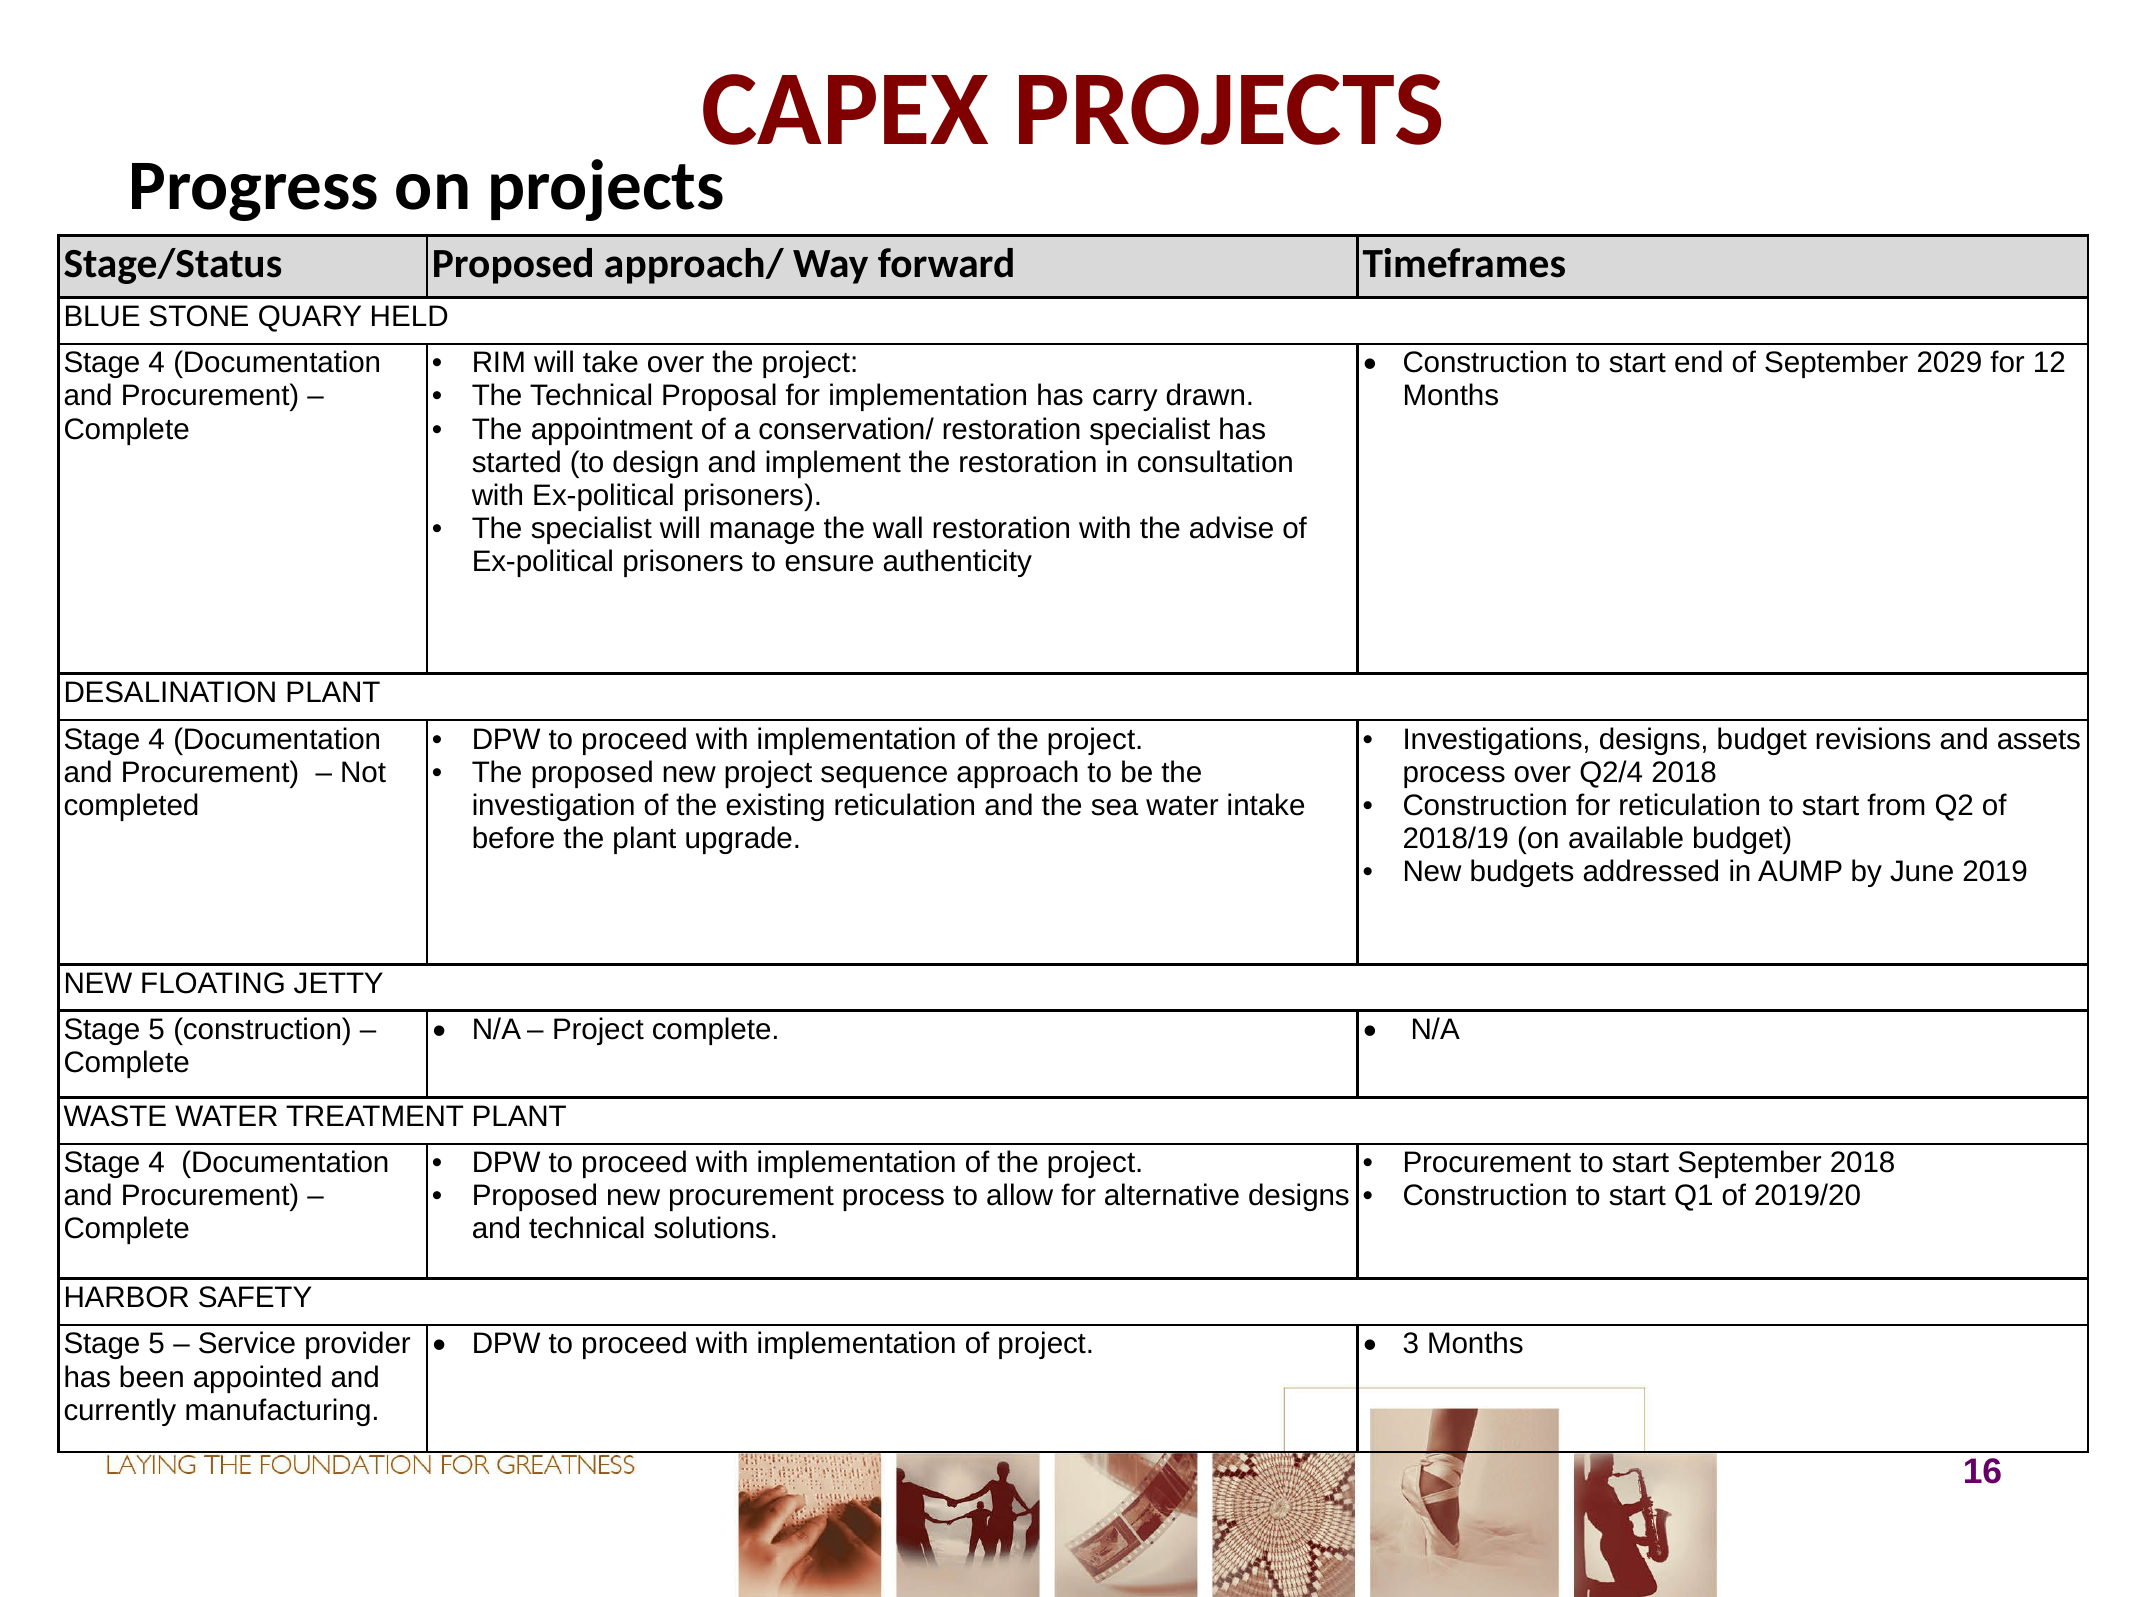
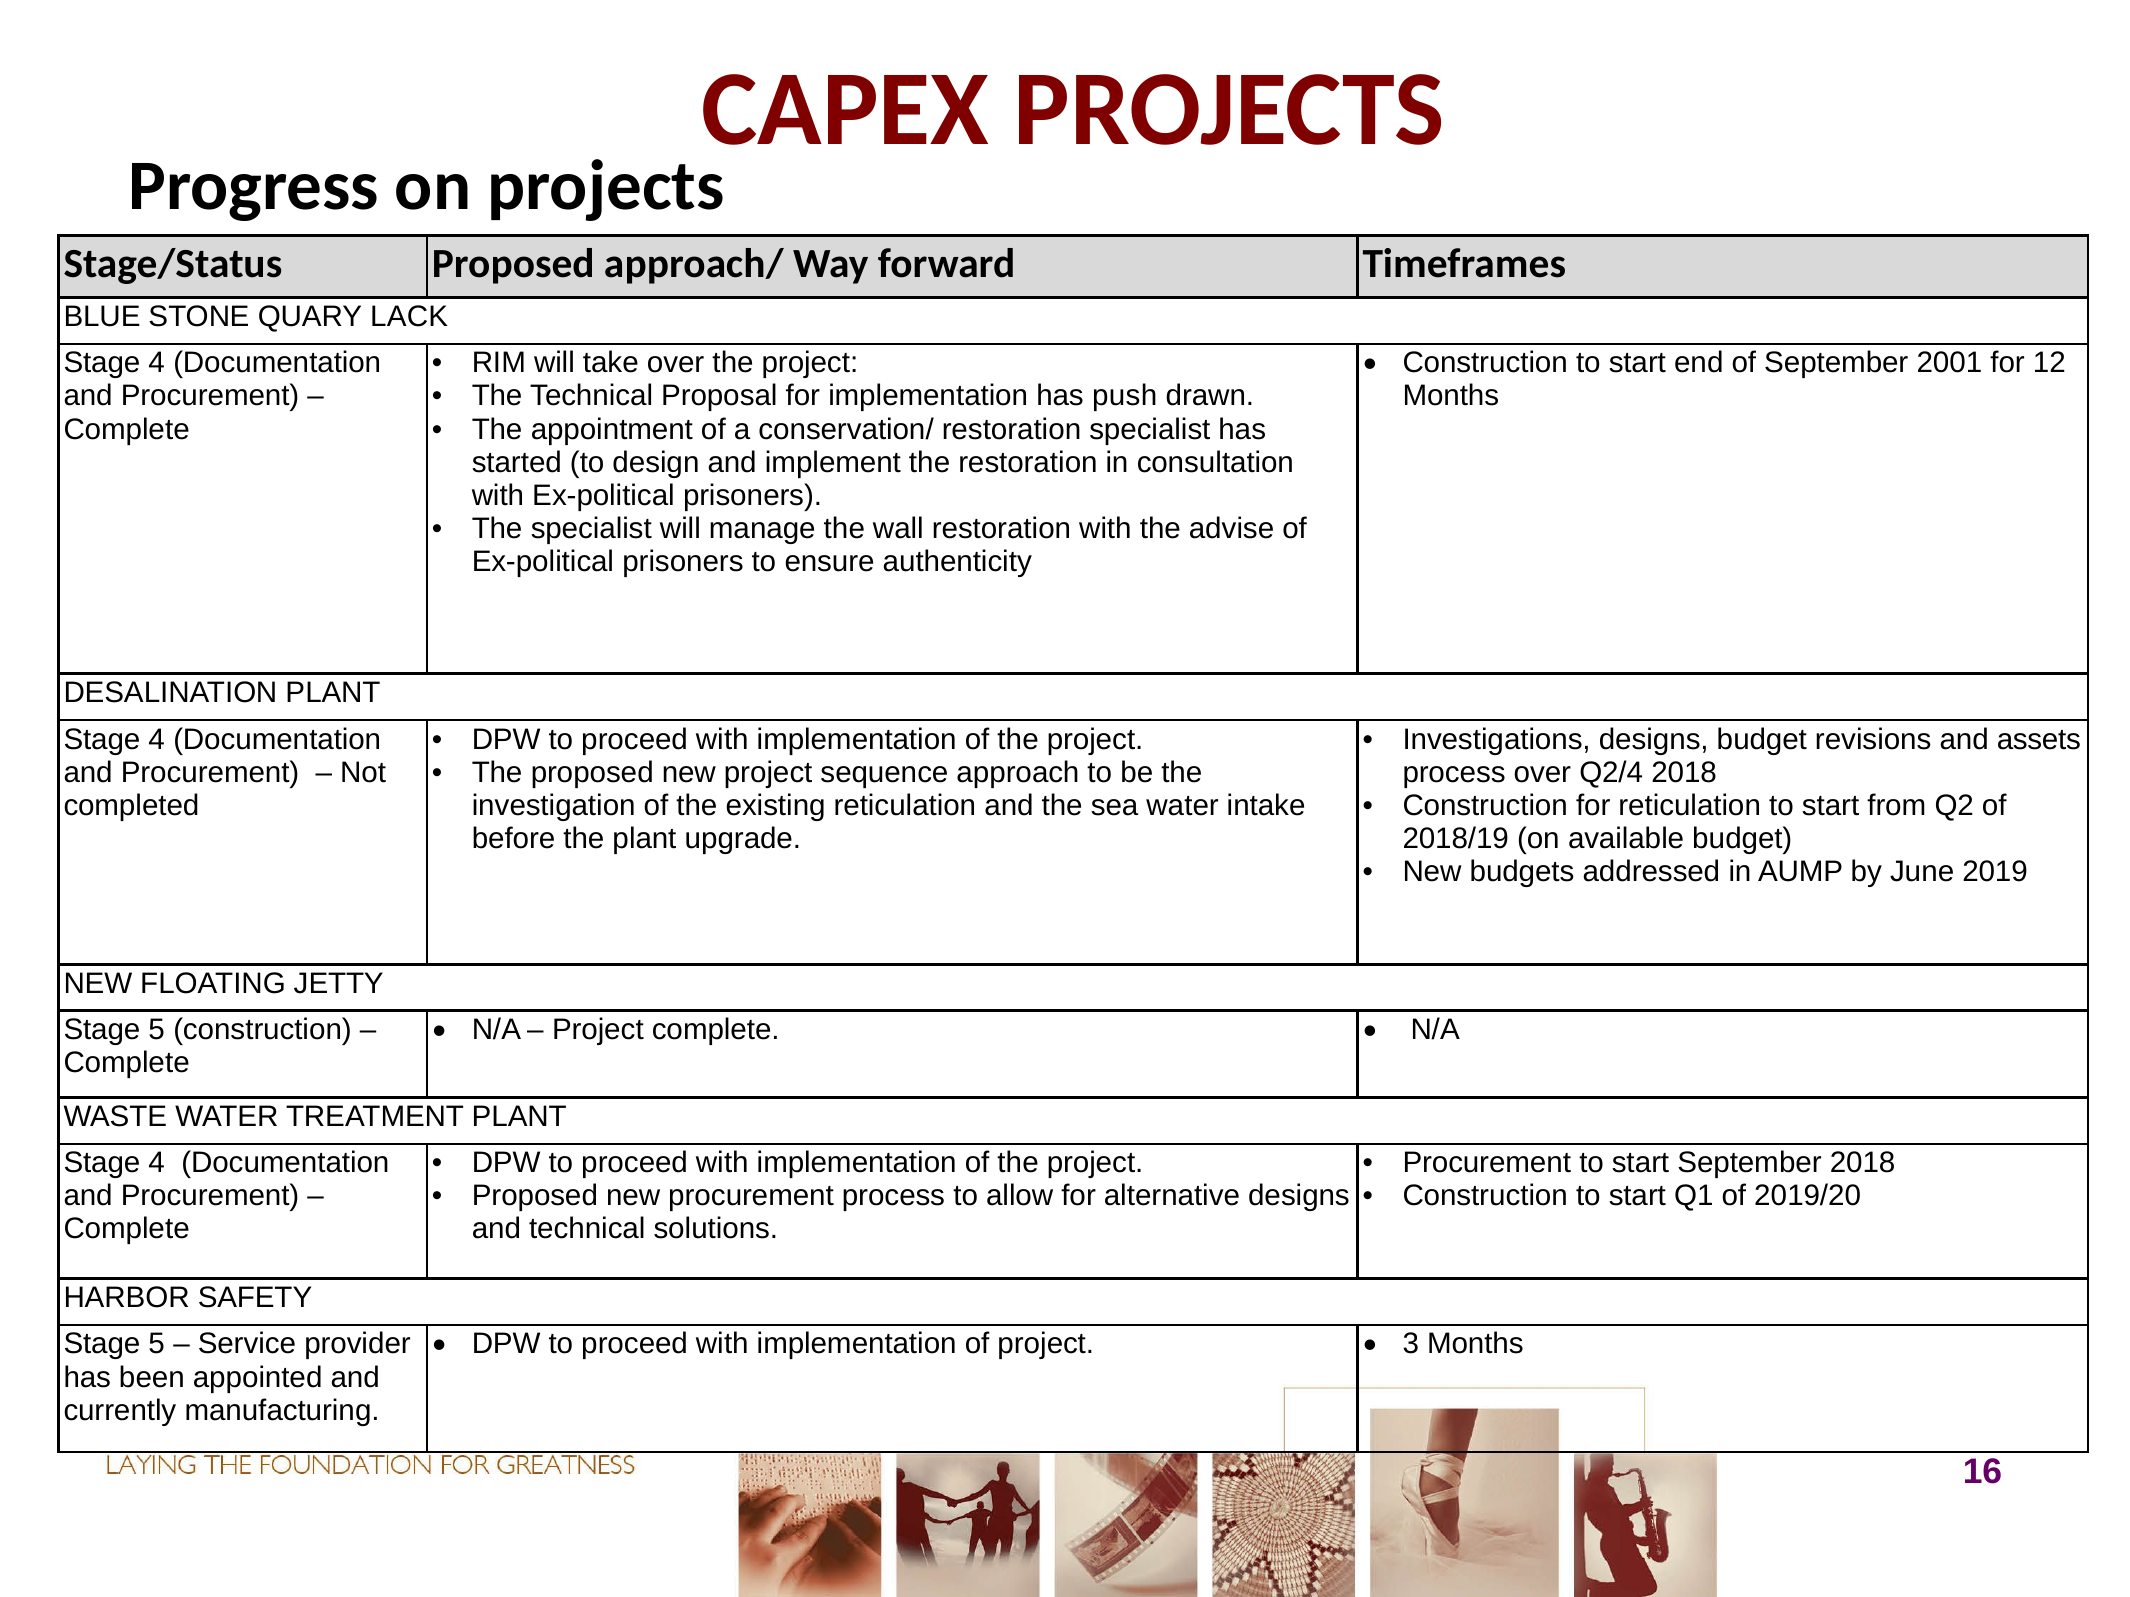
HELD: HELD -> LACK (409, 317)
2029: 2029 -> 2001 (1949, 363)
carry: carry -> push (1125, 396)
